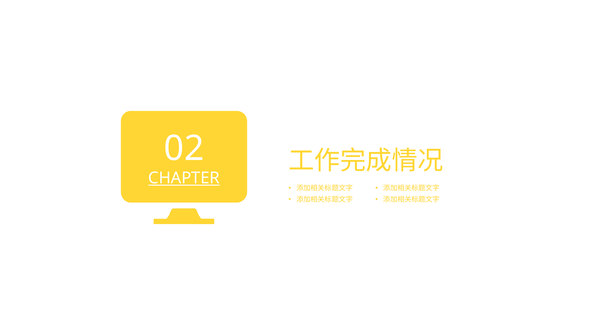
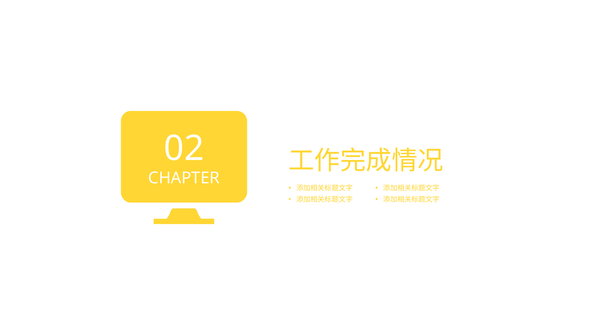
CHAPTER underline: present -> none (184, 178)
